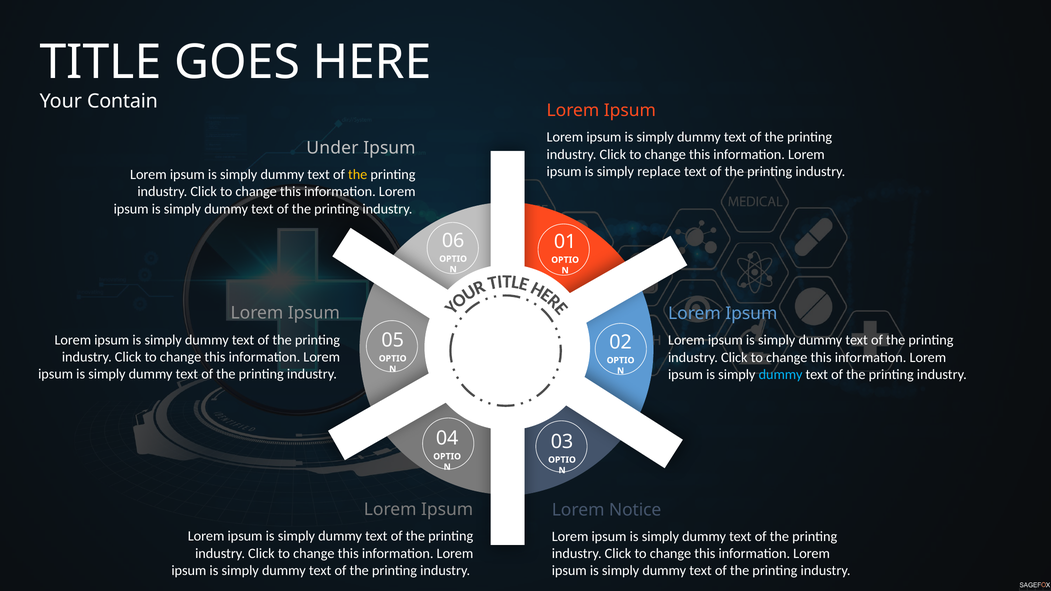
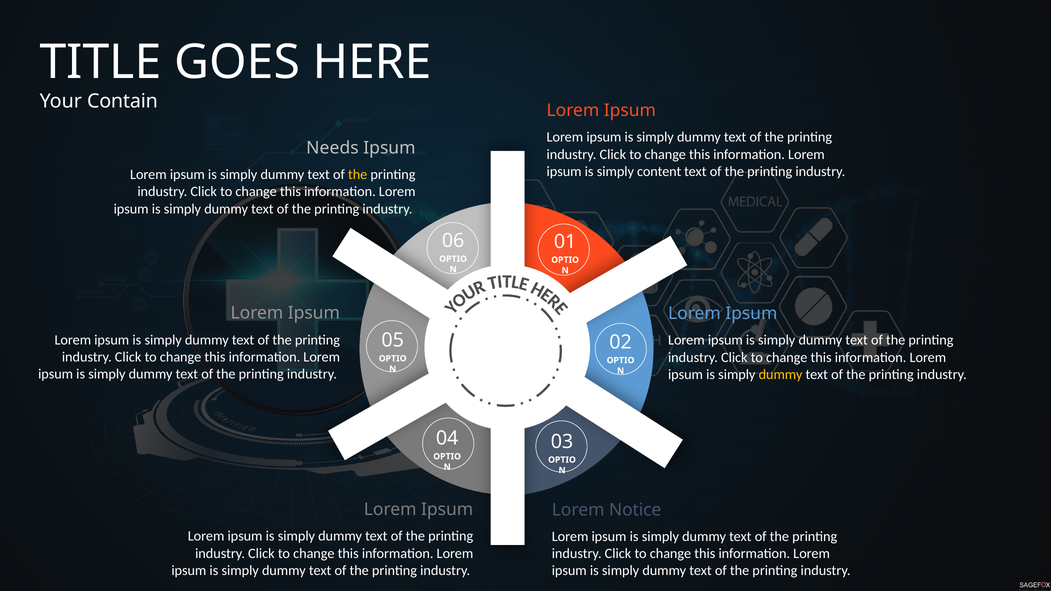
Under: Under -> Needs (332, 148)
replace: replace -> content (659, 172)
dummy colour: light blue -> yellow (781, 375)
